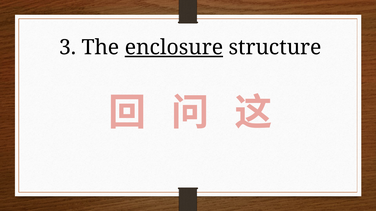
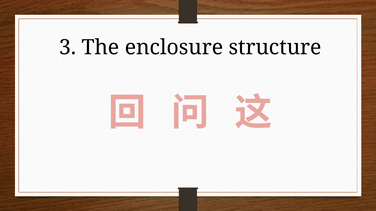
enclosure underline: present -> none (174, 48)
